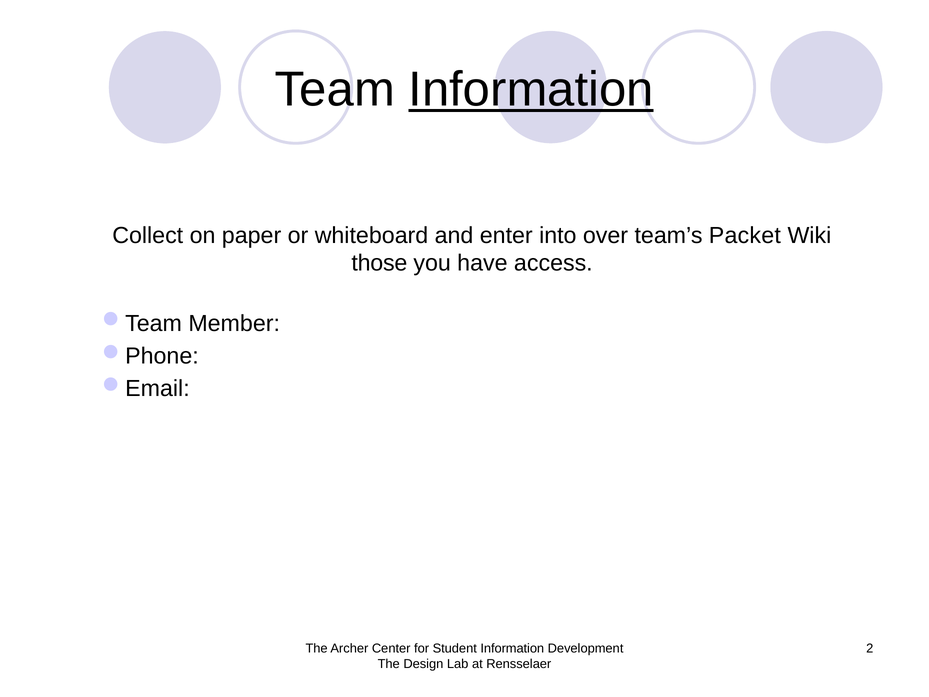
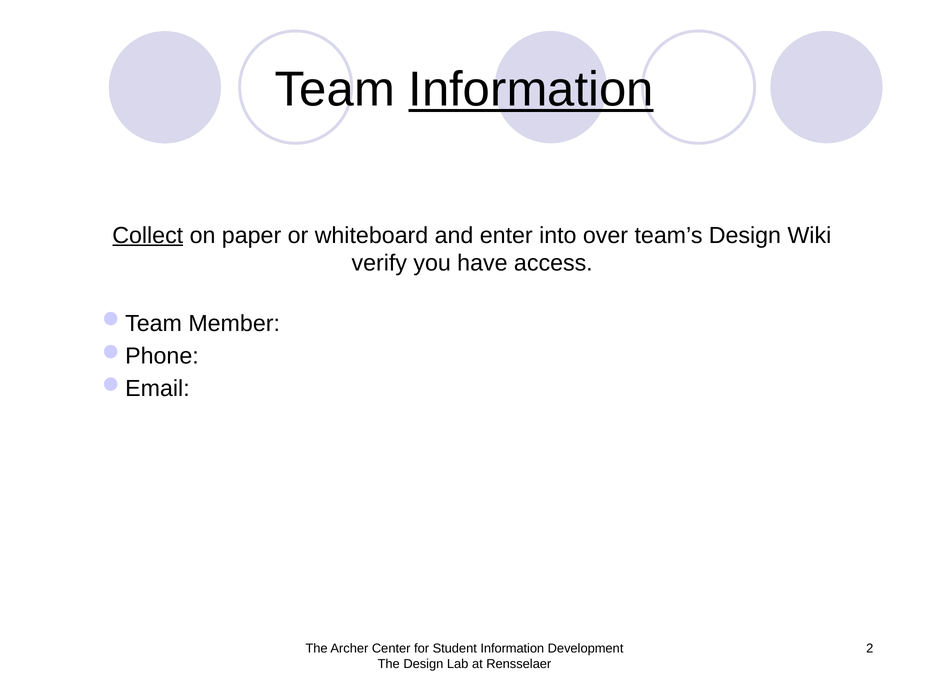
Collect underline: none -> present (148, 235)
team’s Packet: Packet -> Design (745, 235)
those: those -> verify (379, 263)
